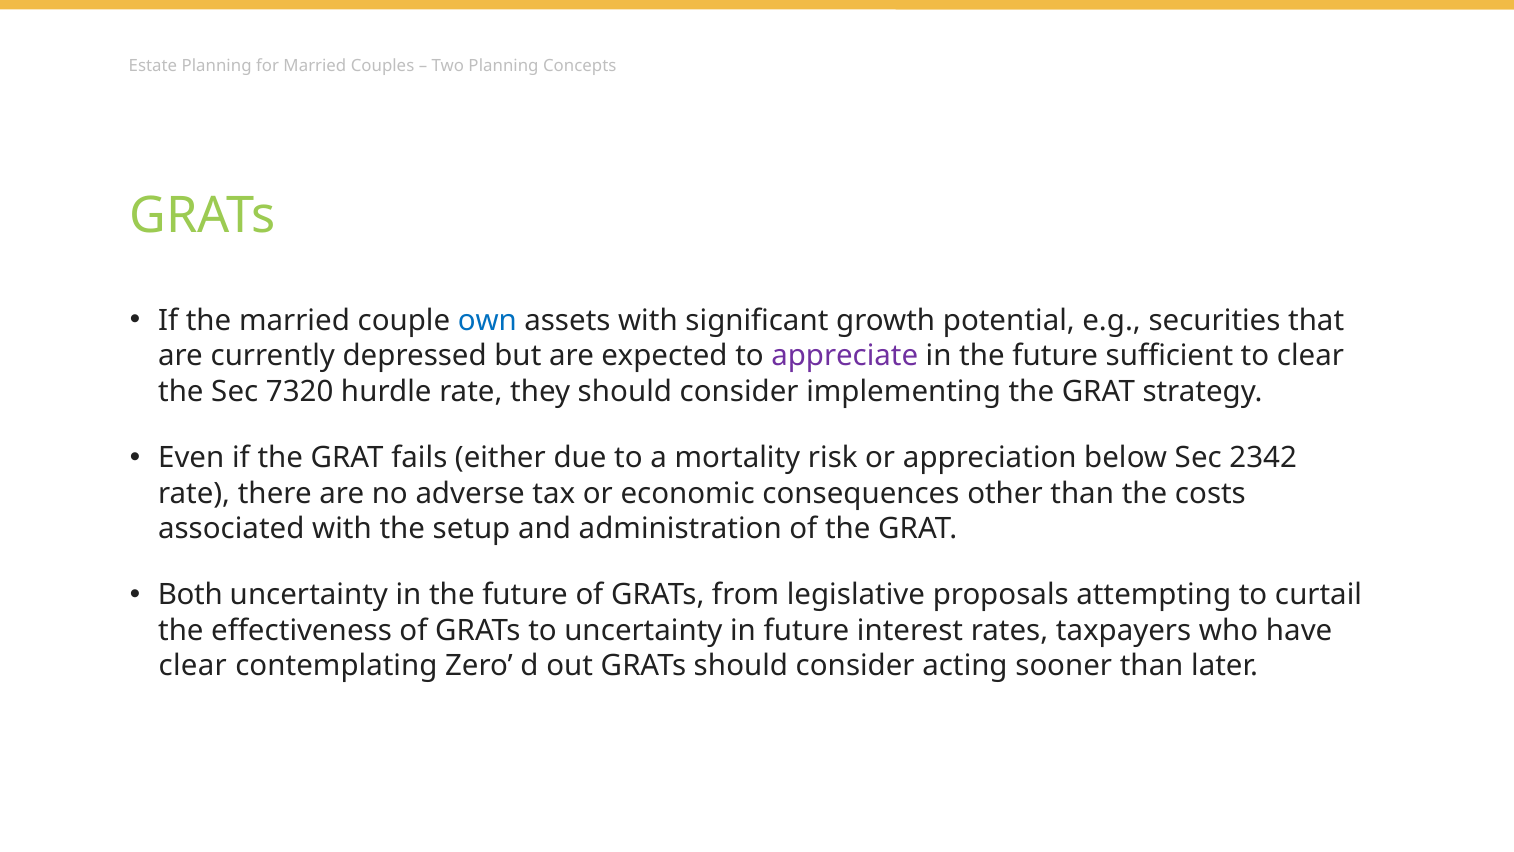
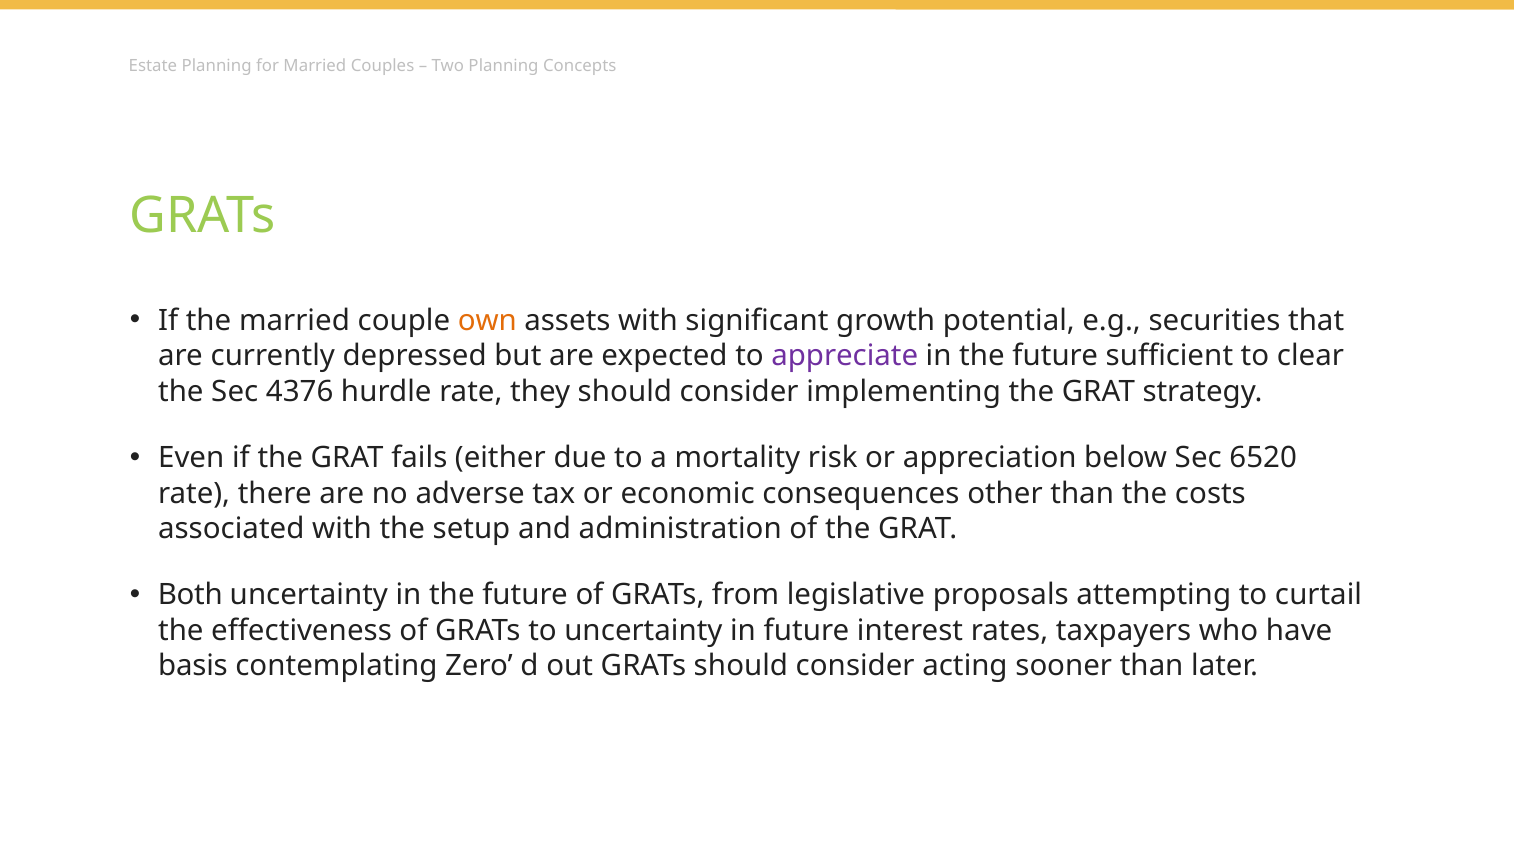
own colour: blue -> orange (487, 321)
7320: 7320 -> 4376 (300, 391)
2342: 2342 -> 6520 (1263, 458)
clear: clear -> basis (193, 666)
